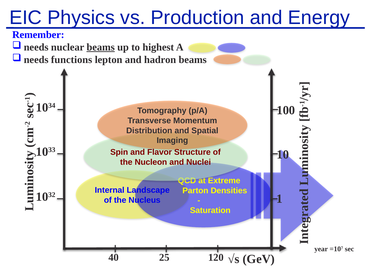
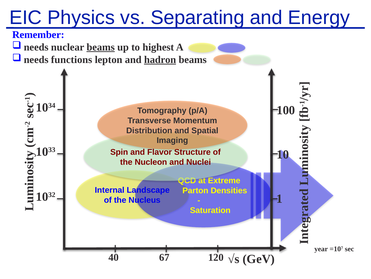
Production: Production -> Separating (198, 18)
hadron underline: none -> present (160, 59)
25: 25 -> 67 (164, 257)
